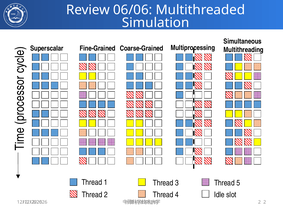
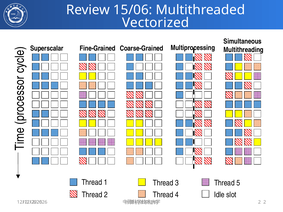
06/06: 06/06 -> 15/06 (133, 10)
Simulation: Simulation -> Vectorized (156, 23)
